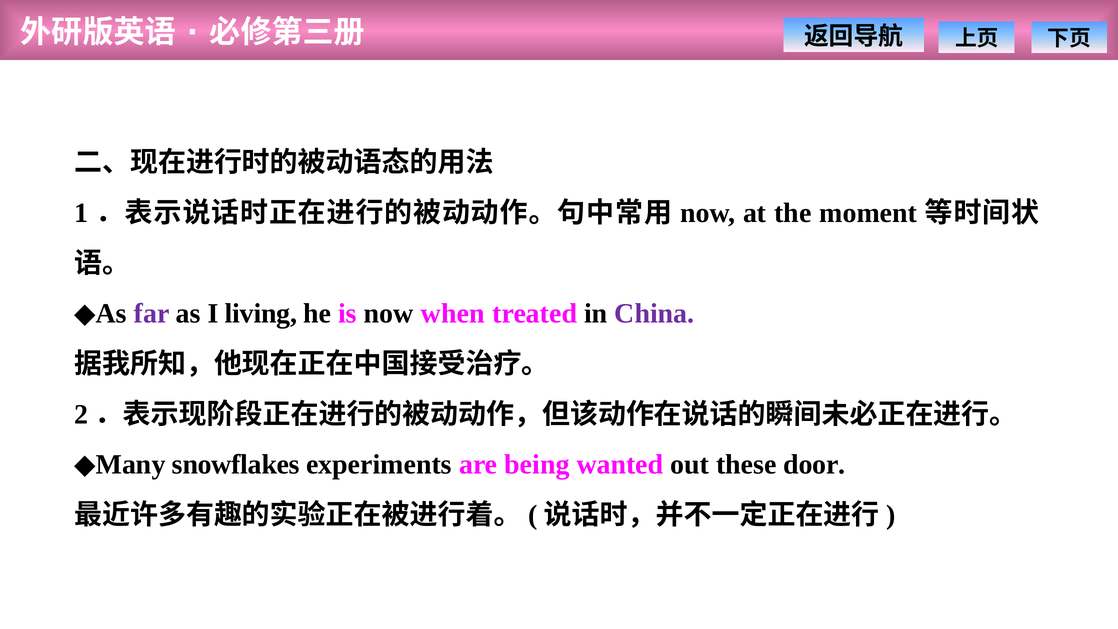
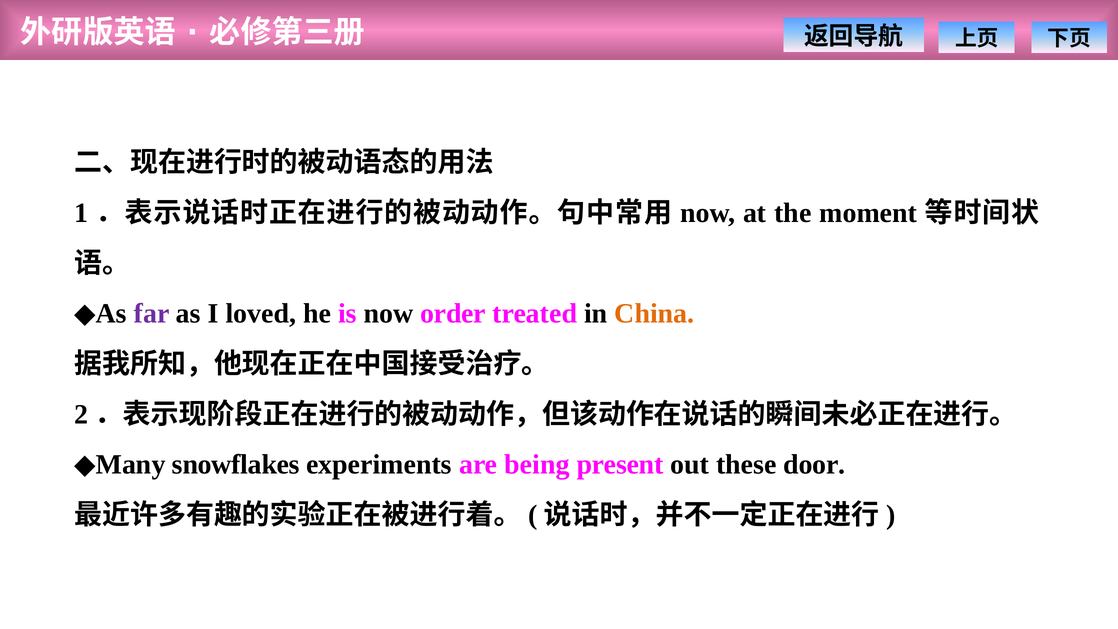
living: living -> loved (261, 314)
when: when -> order (453, 314)
China colour: purple -> orange (654, 314)
wanted: wanted -> present (620, 465)
